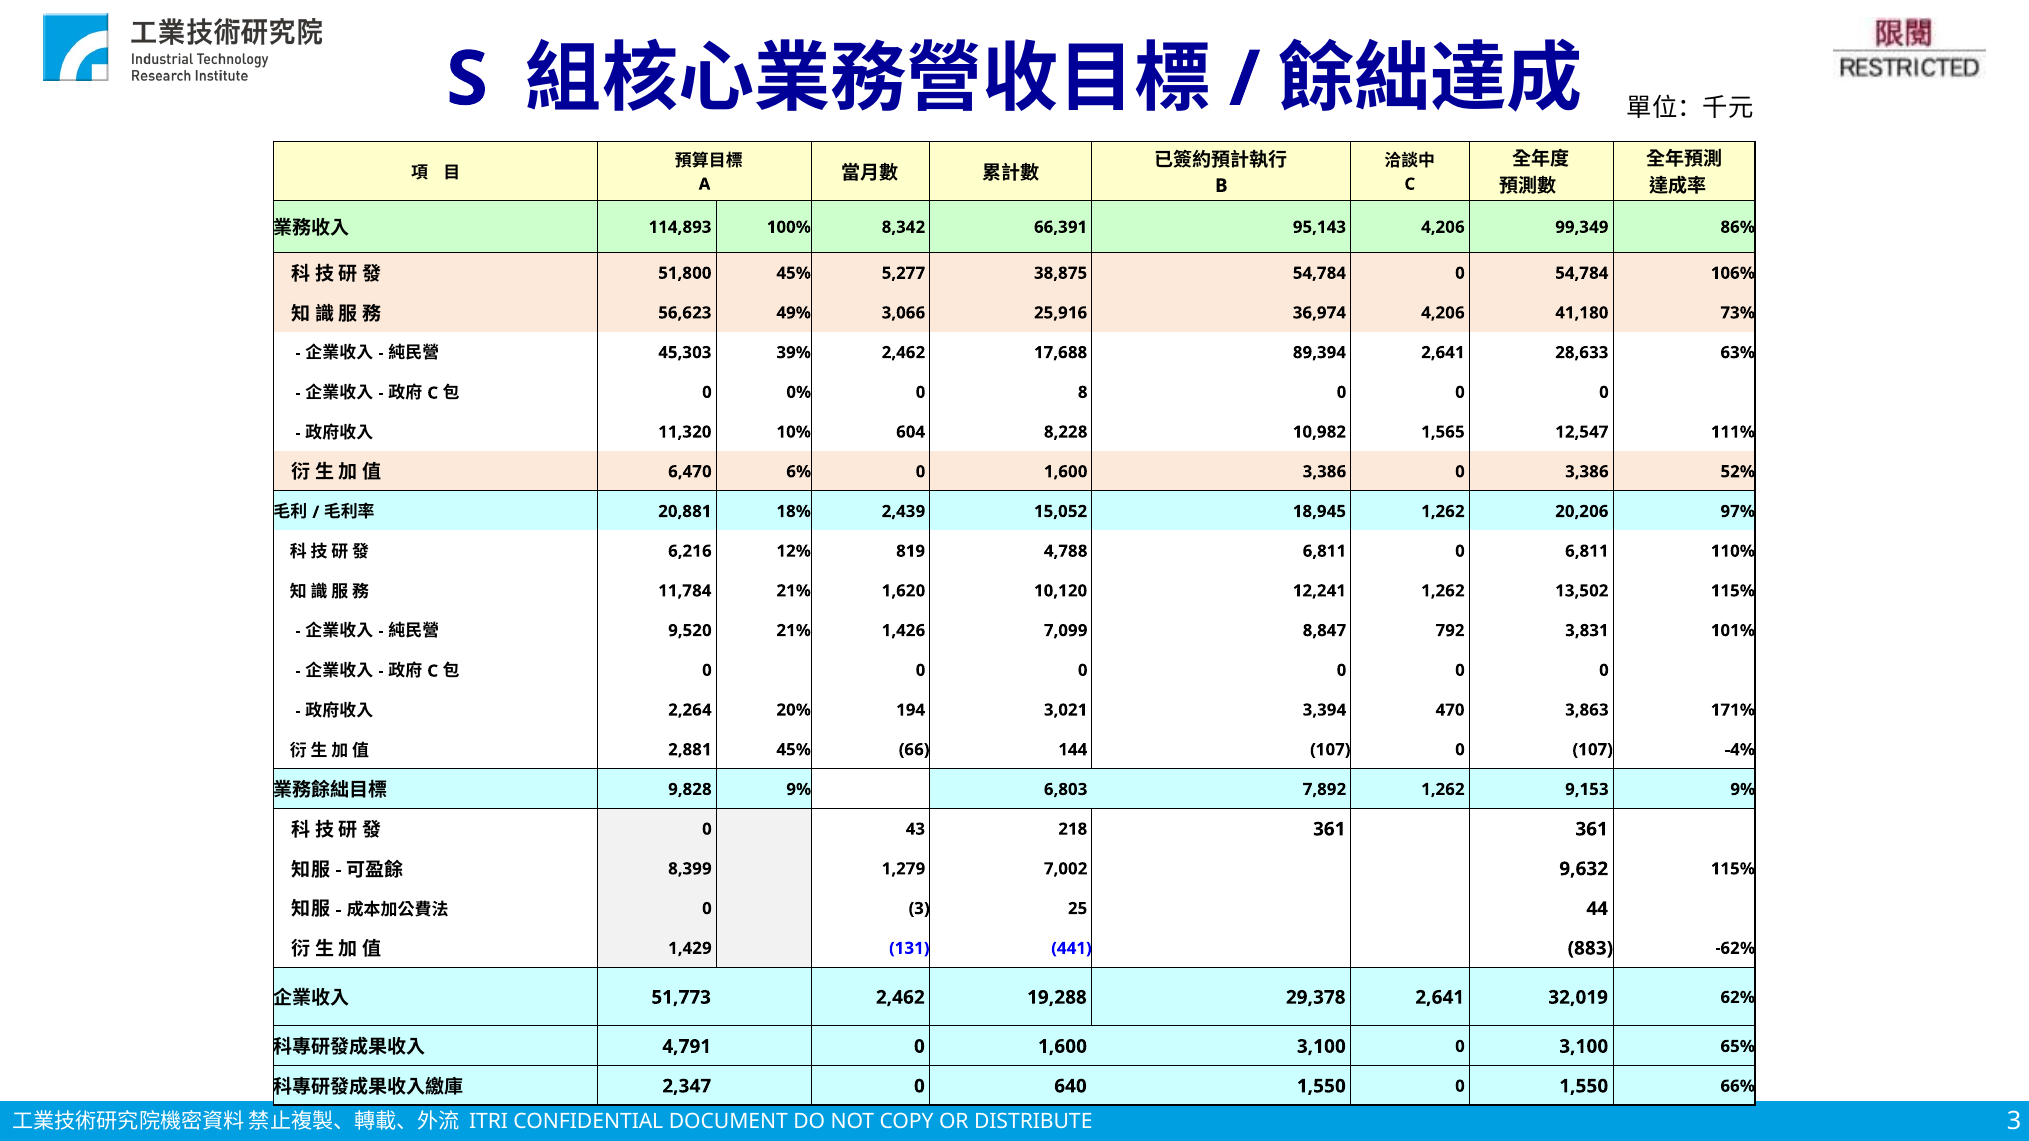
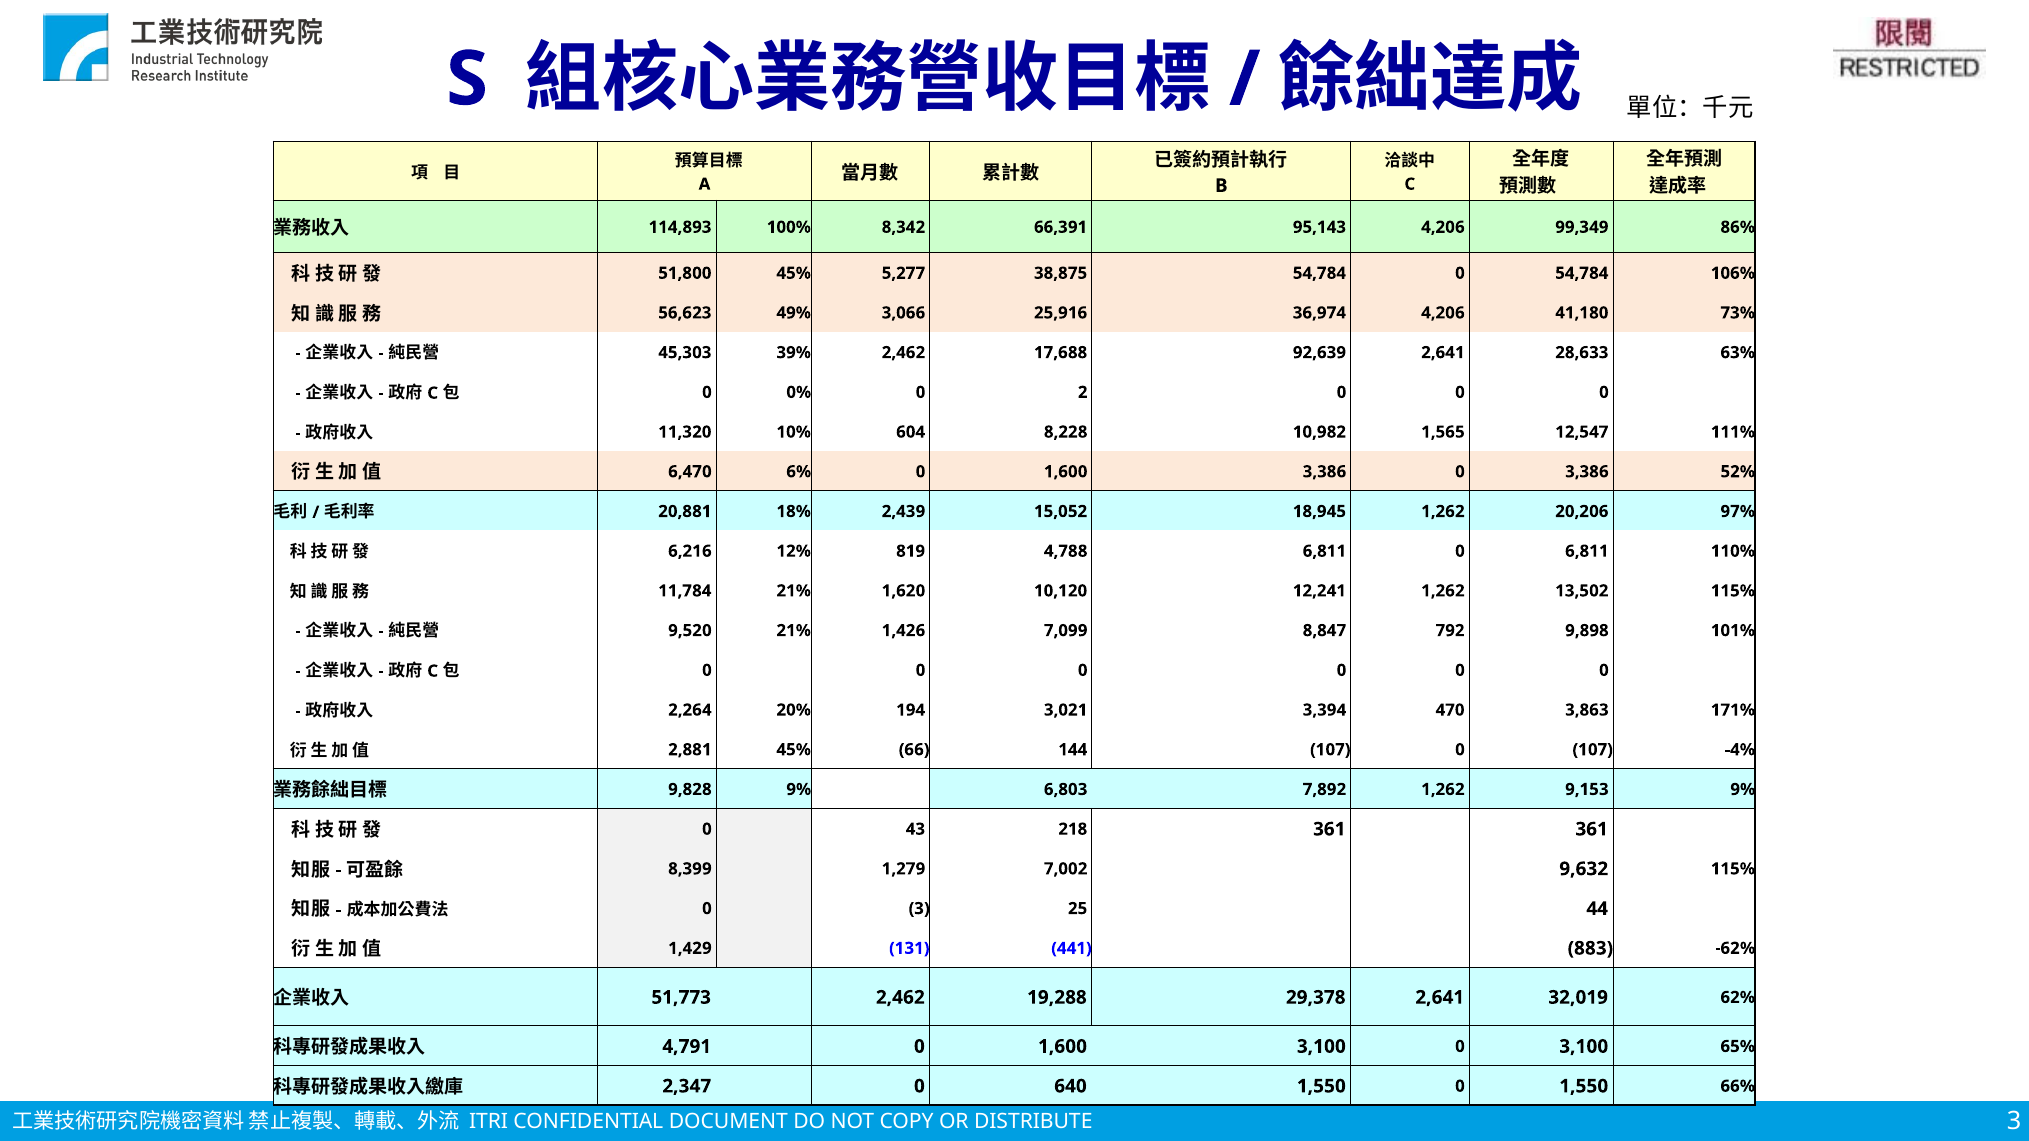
89,394: 89,394 -> 92,639 (1319, 353)
8: 8 -> 2 (1083, 392)
3,831: 3,831 -> 9,898 (1587, 631)
